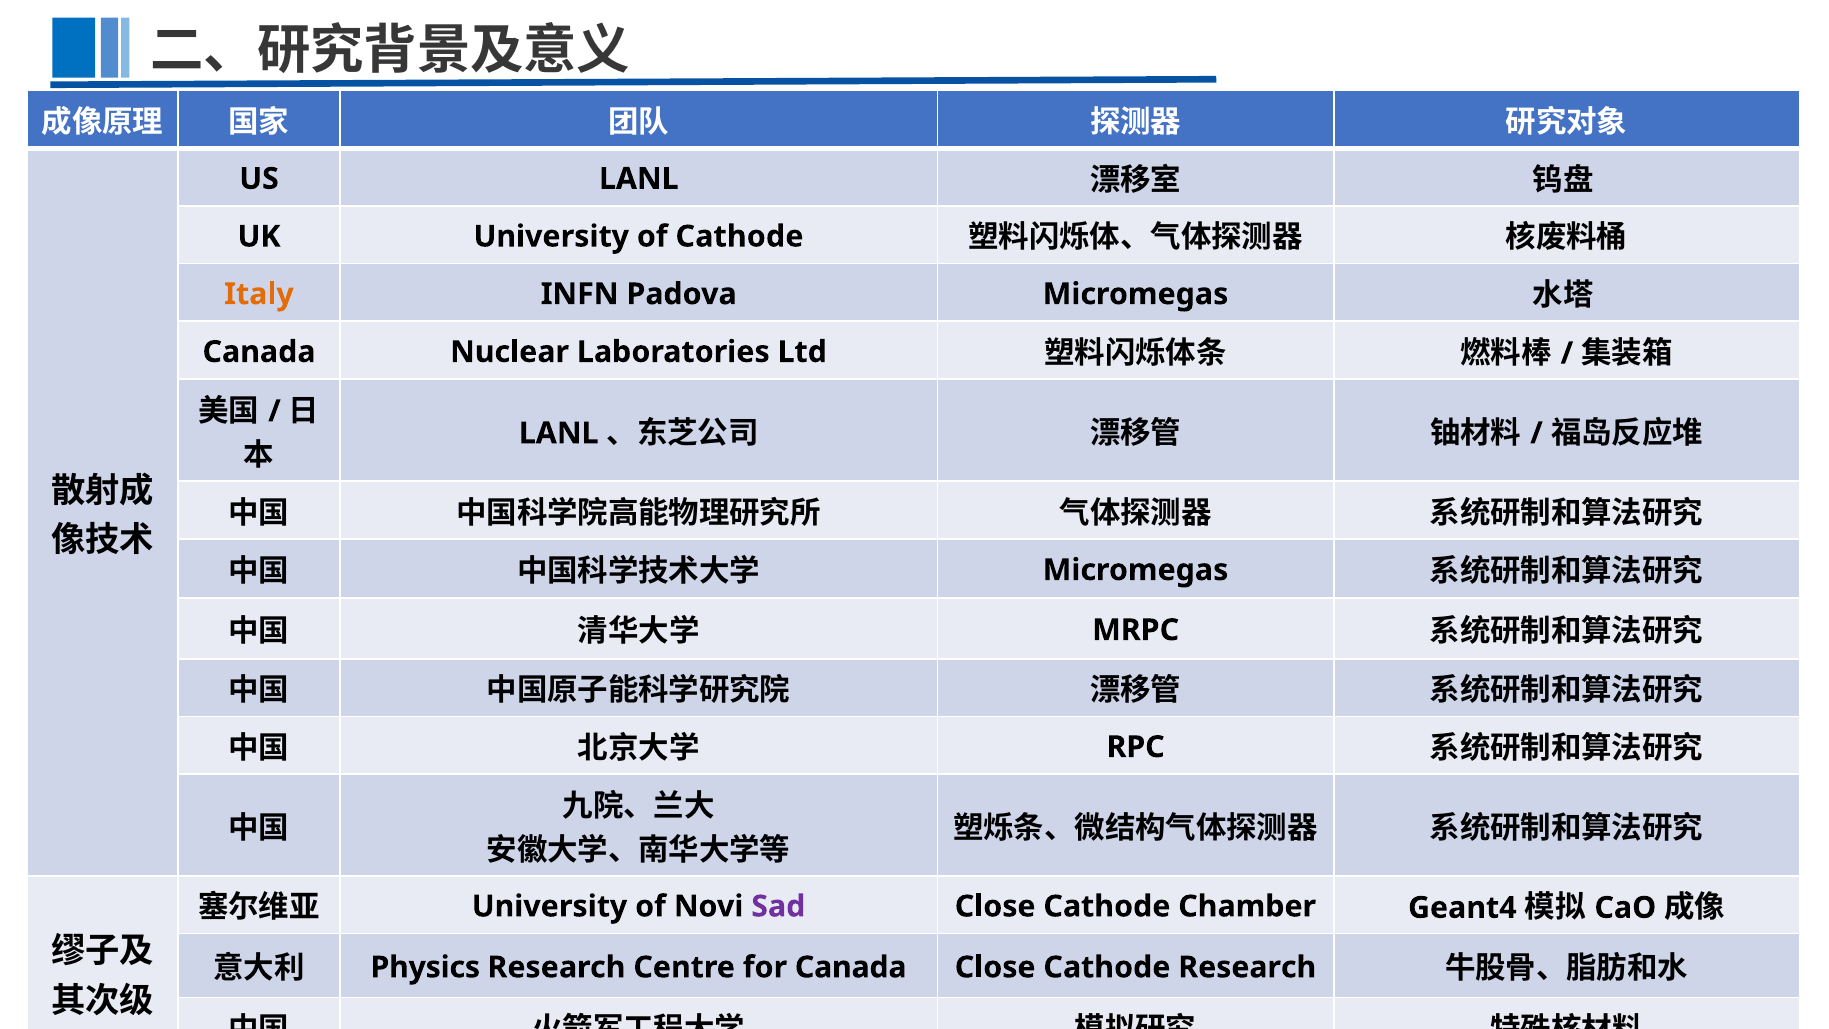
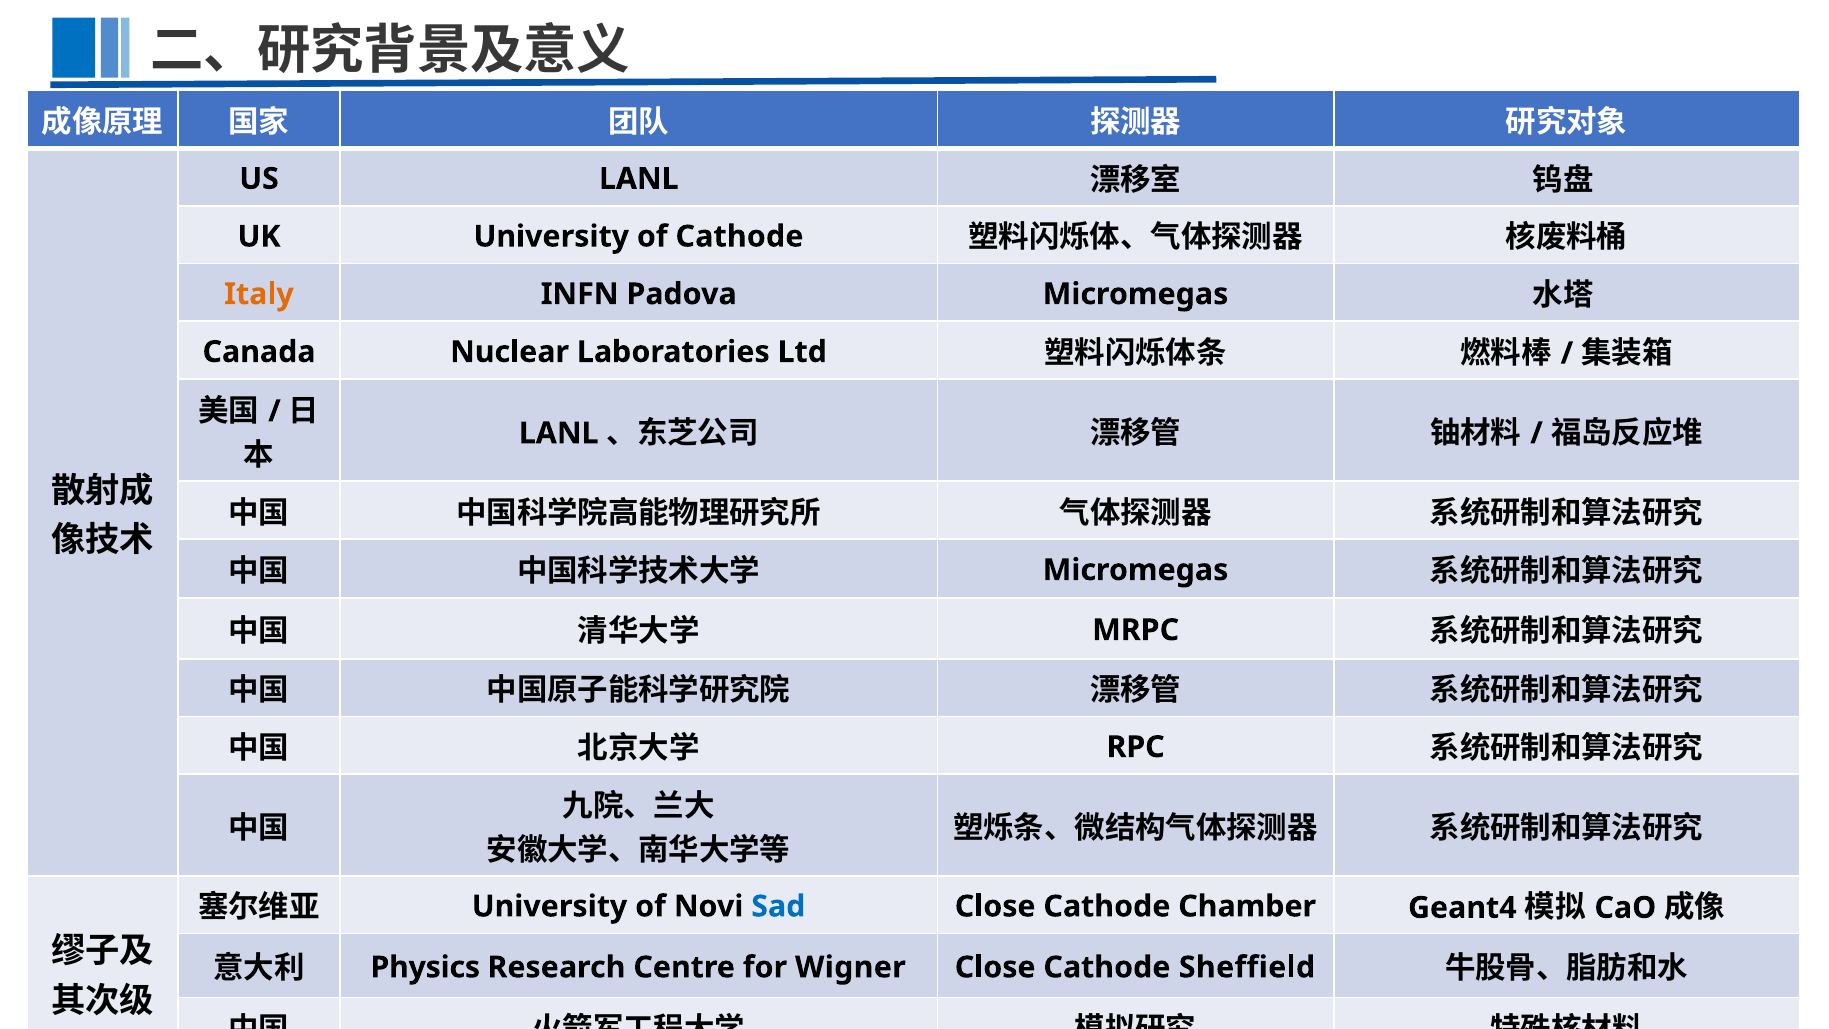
Sad colour: purple -> blue (778, 906)
for Canada: Canada -> Wigner (850, 967)
Cathode Research: Research -> Sheffield (1247, 967)
